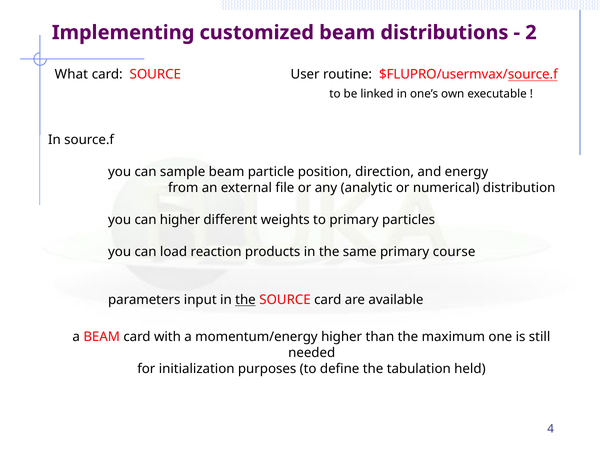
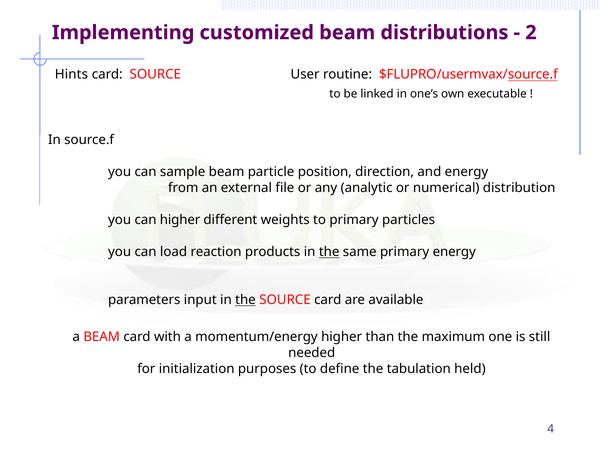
What: What -> Hints (71, 75)
the underline: none -> present (329, 252)
primary course: course -> energy (454, 252)
